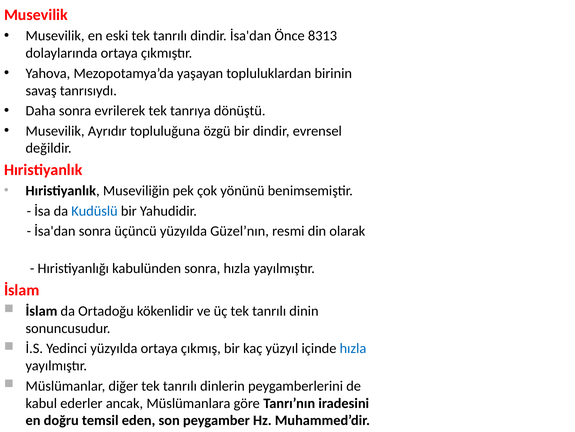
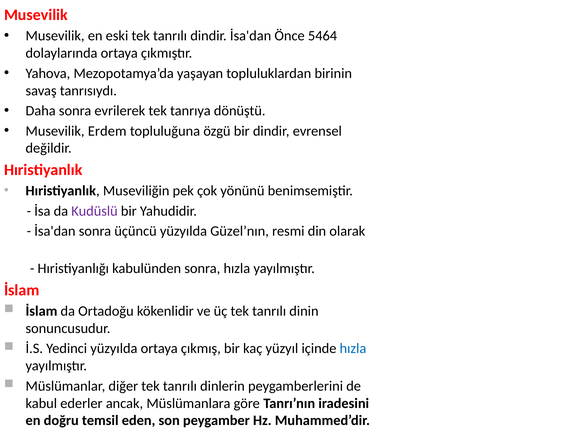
8313: 8313 -> 5464 (323, 36)
Ayrıdır: Ayrıdır -> Erdem (107, 131)
Kudüslü colour: blue -> purple (94, 211)
